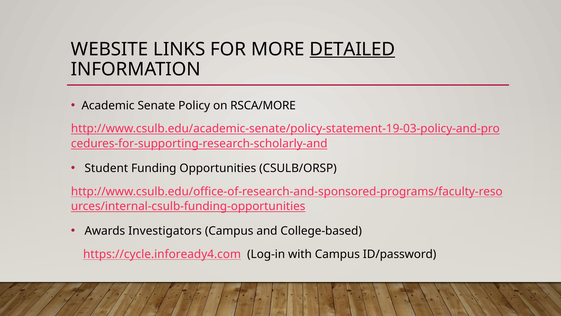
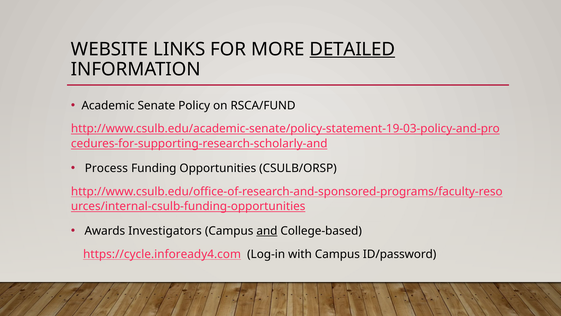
RSCA/MORE: RSCA/MORE -> RSCA/FUND (263, 106)
Student: Student -> Process (106, 168)
and underline: none -> present (267, 231)
